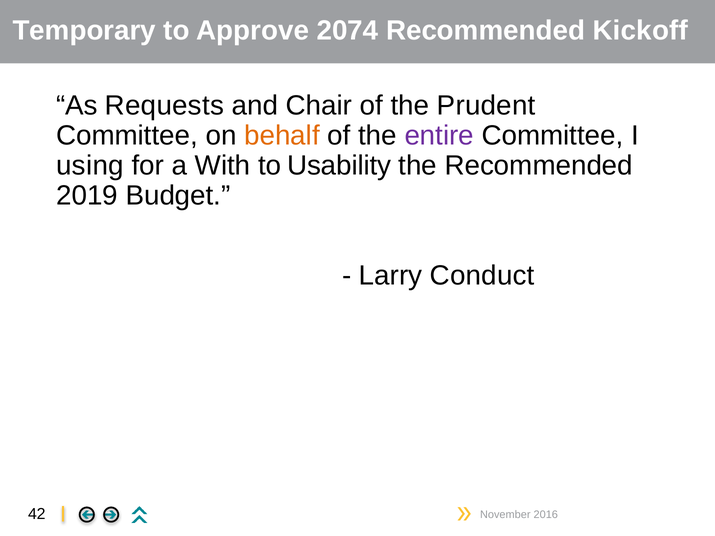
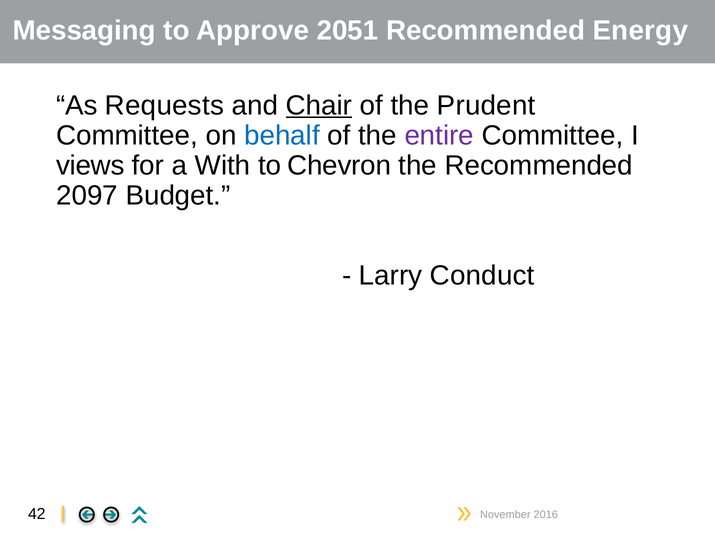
Temporary: Temporary -> Messaging (84, 31)
2074: 2074 -> 2051 (347, 31)
Kickoff: Kickoff -> Energy (640, 31)
Chair underline: none -> present (319, 106)
behalf colour: orange -> blue (282, 135)
using: using -> views (90, 165)
Usability: Usability -> Chevron (339, 165)
2019: 2019 -> 2097 (87, 195)
